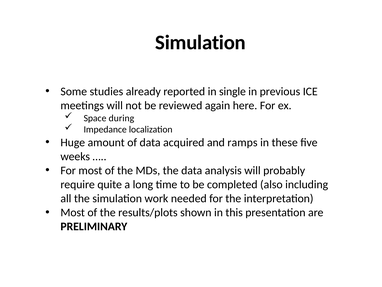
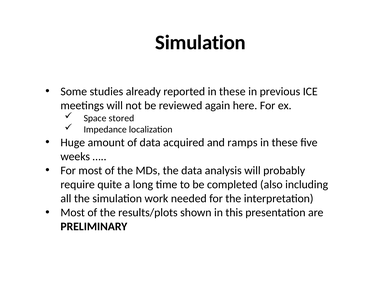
reported in single: single -> these (232, 91)
during: during -> stored (121, 118)
